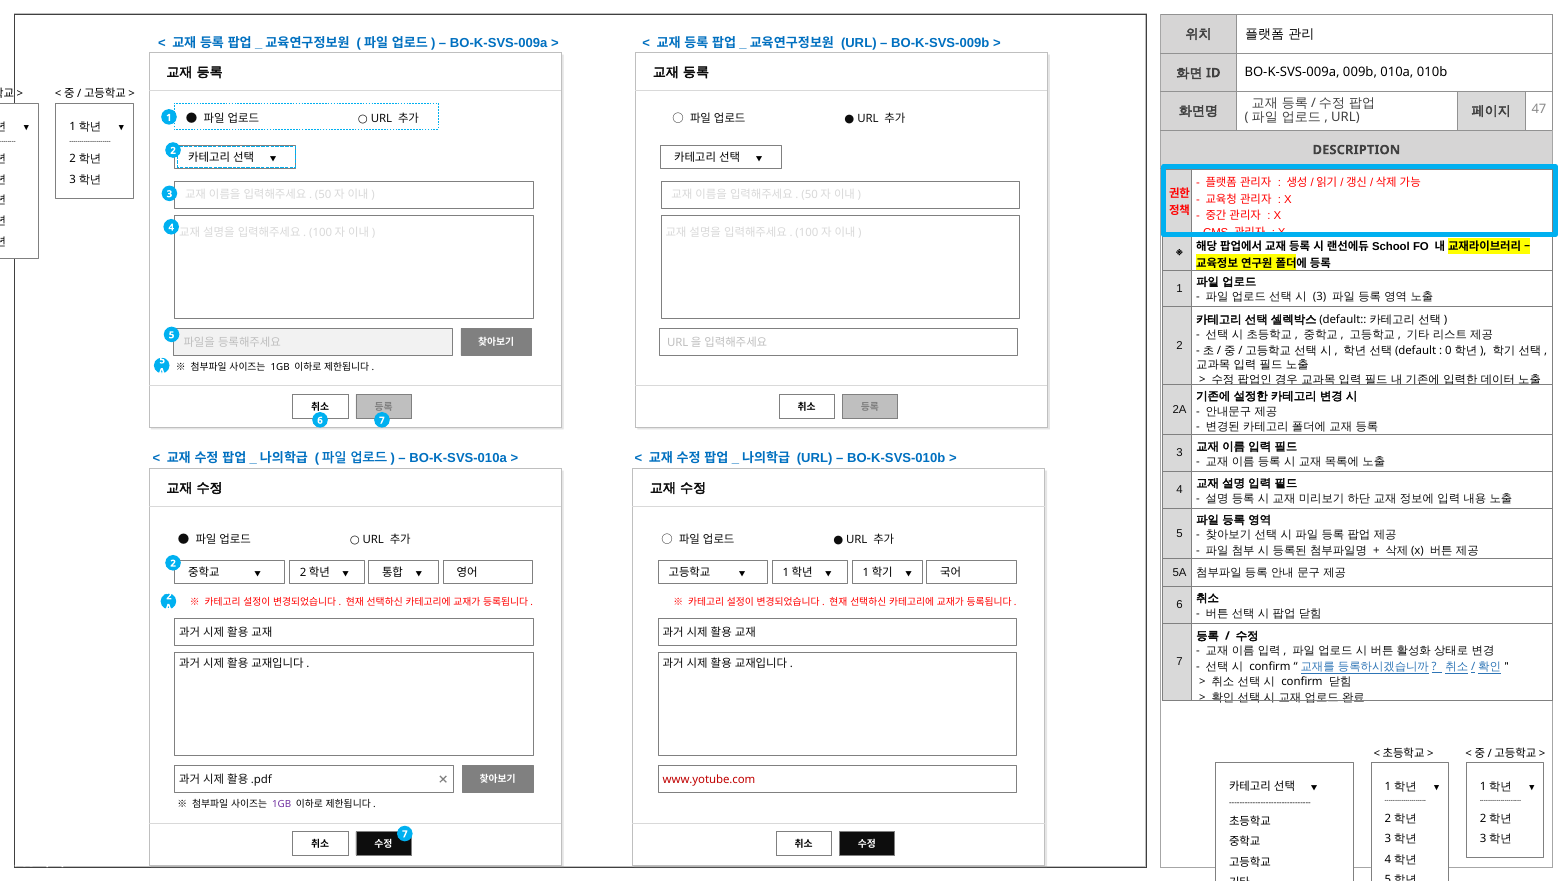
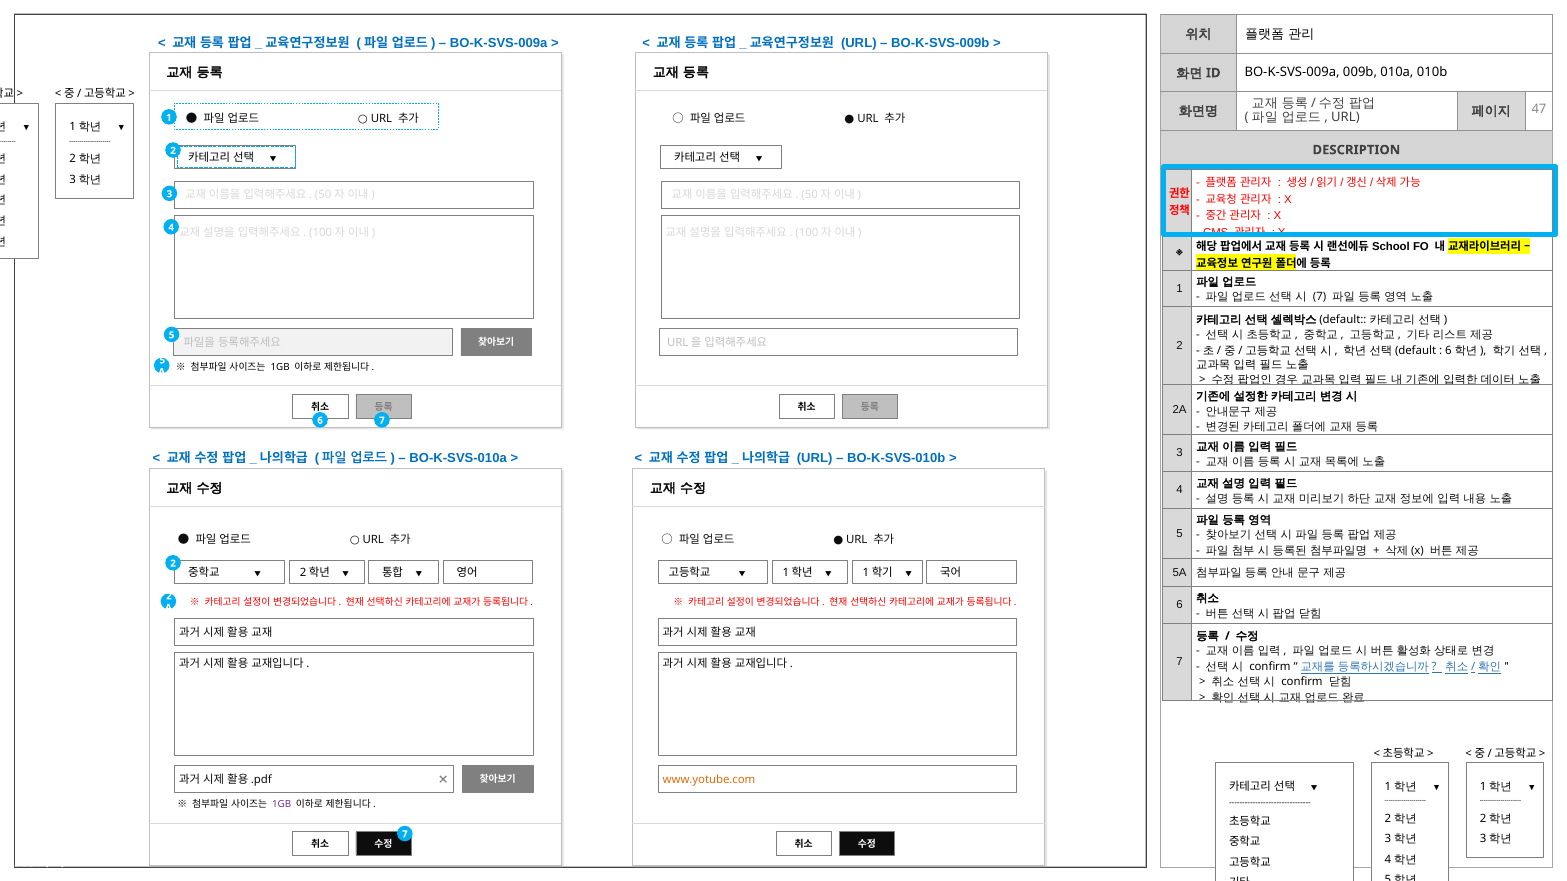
3: 3 -> 7 (1320, 297)
0: 0 -> 6 (1448, 350)
www.yotube.com colour: red -> orange (709, 780)
